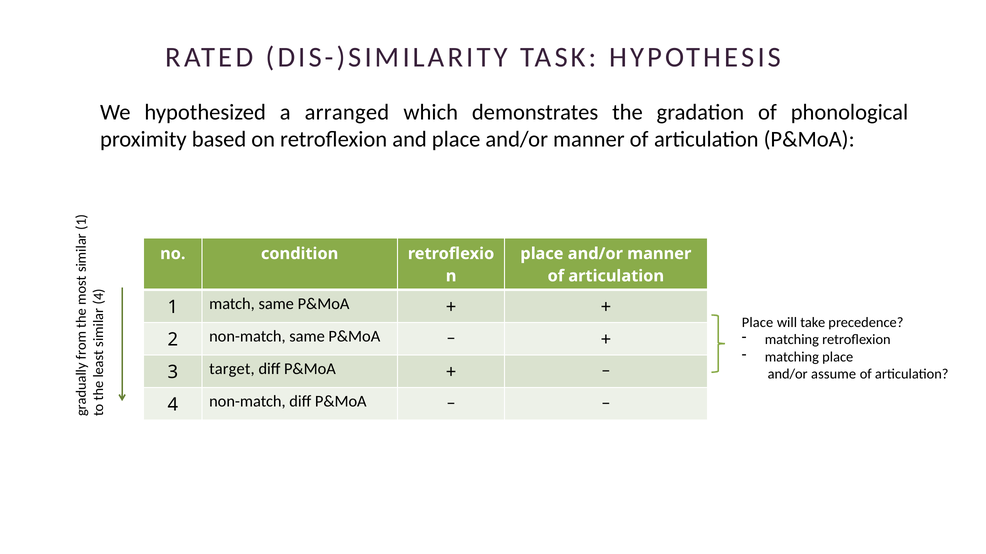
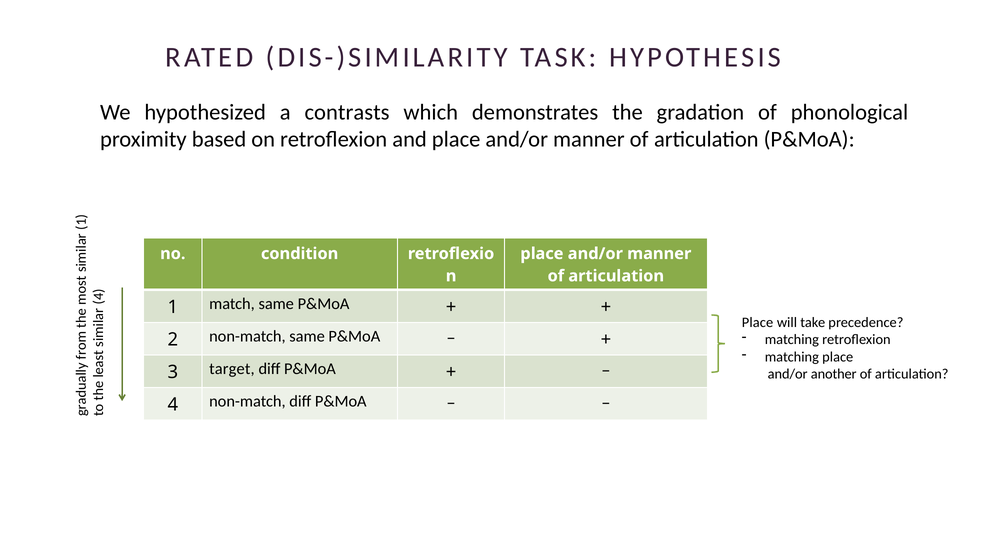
arranged: arranged -> contrasts (347, 112)
assume: assume -> another (834, 374)
